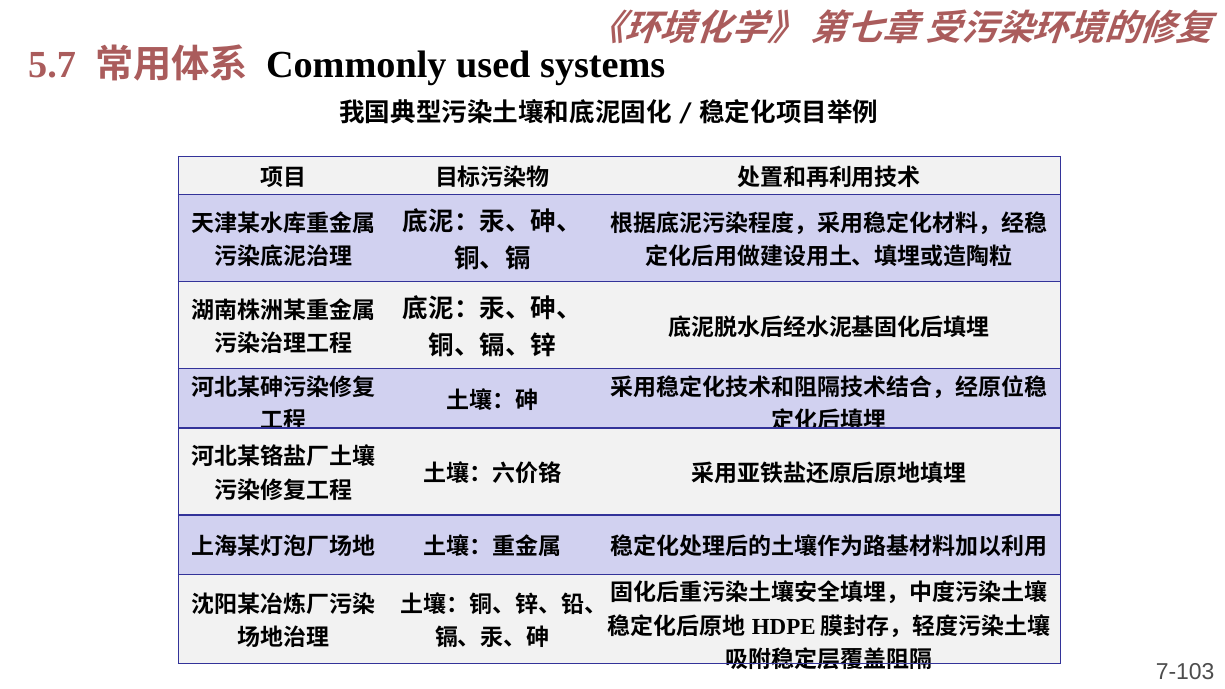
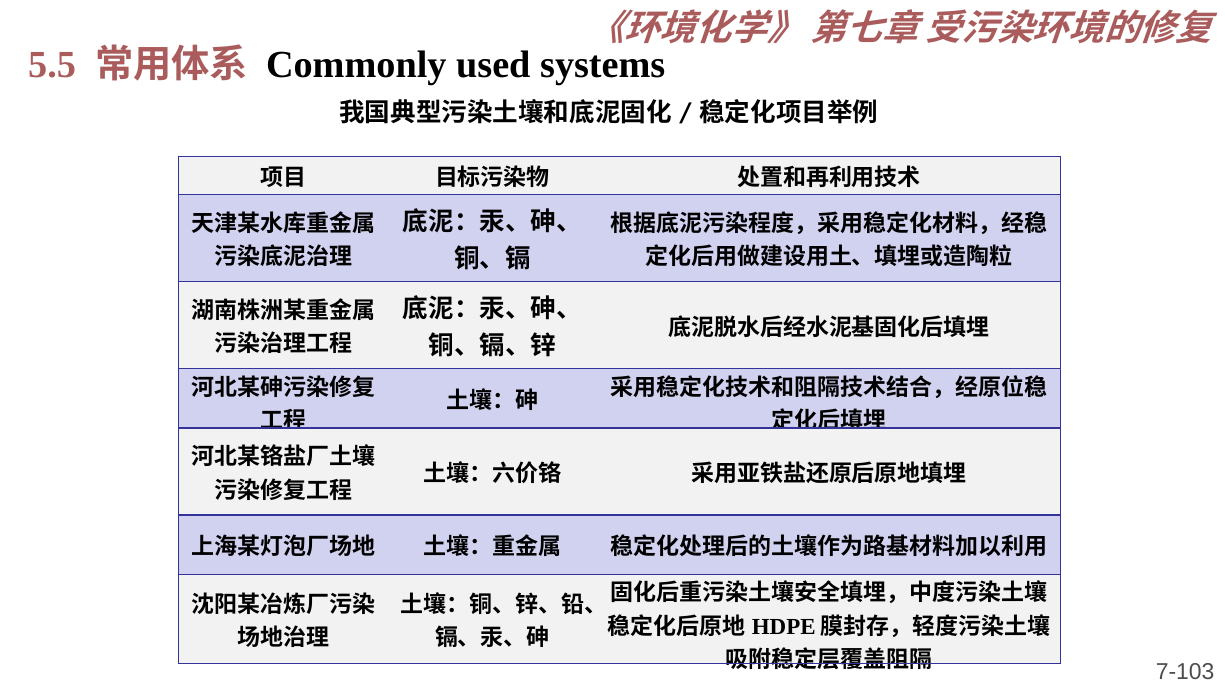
5.7: 5.7 -> 5.5 (52, 65)
